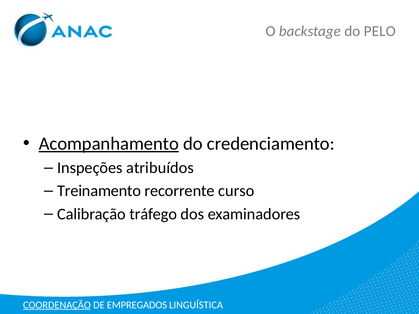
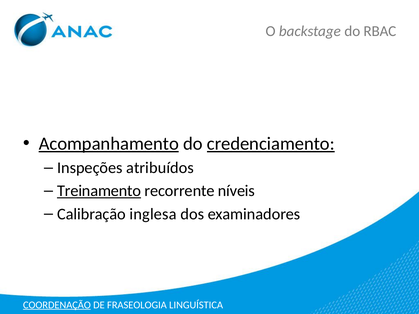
PELO: PELO -> RBAC (380, 31)
credenciamento underline: none -> present (271, 144)
Treinamento underline: none -> present (99, 191)
curso: curso -> níveis (236, 191)
tráfego: tráfego -> inglesa (153, 214)
EMPREGADOS: EMPREGADOS -> FRASEOLOGIA (137, 305)
